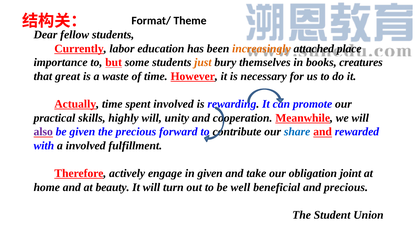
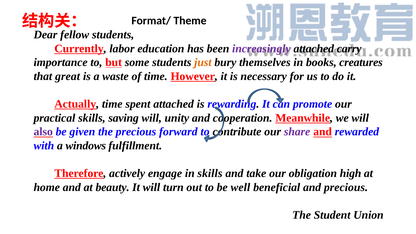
increasingly colour: orange -> purple (261, 49)
place: place -> carry (349, 49)
spent involved: involved -> attached (174, 104)
highly: highly -> saving (124, 118)
share colour: blue -> purple (297, 132)
a involved: involved -> windows (86, 146)
in given: given -> skills (210, 173)
joint: joint -> high (351, 173)
